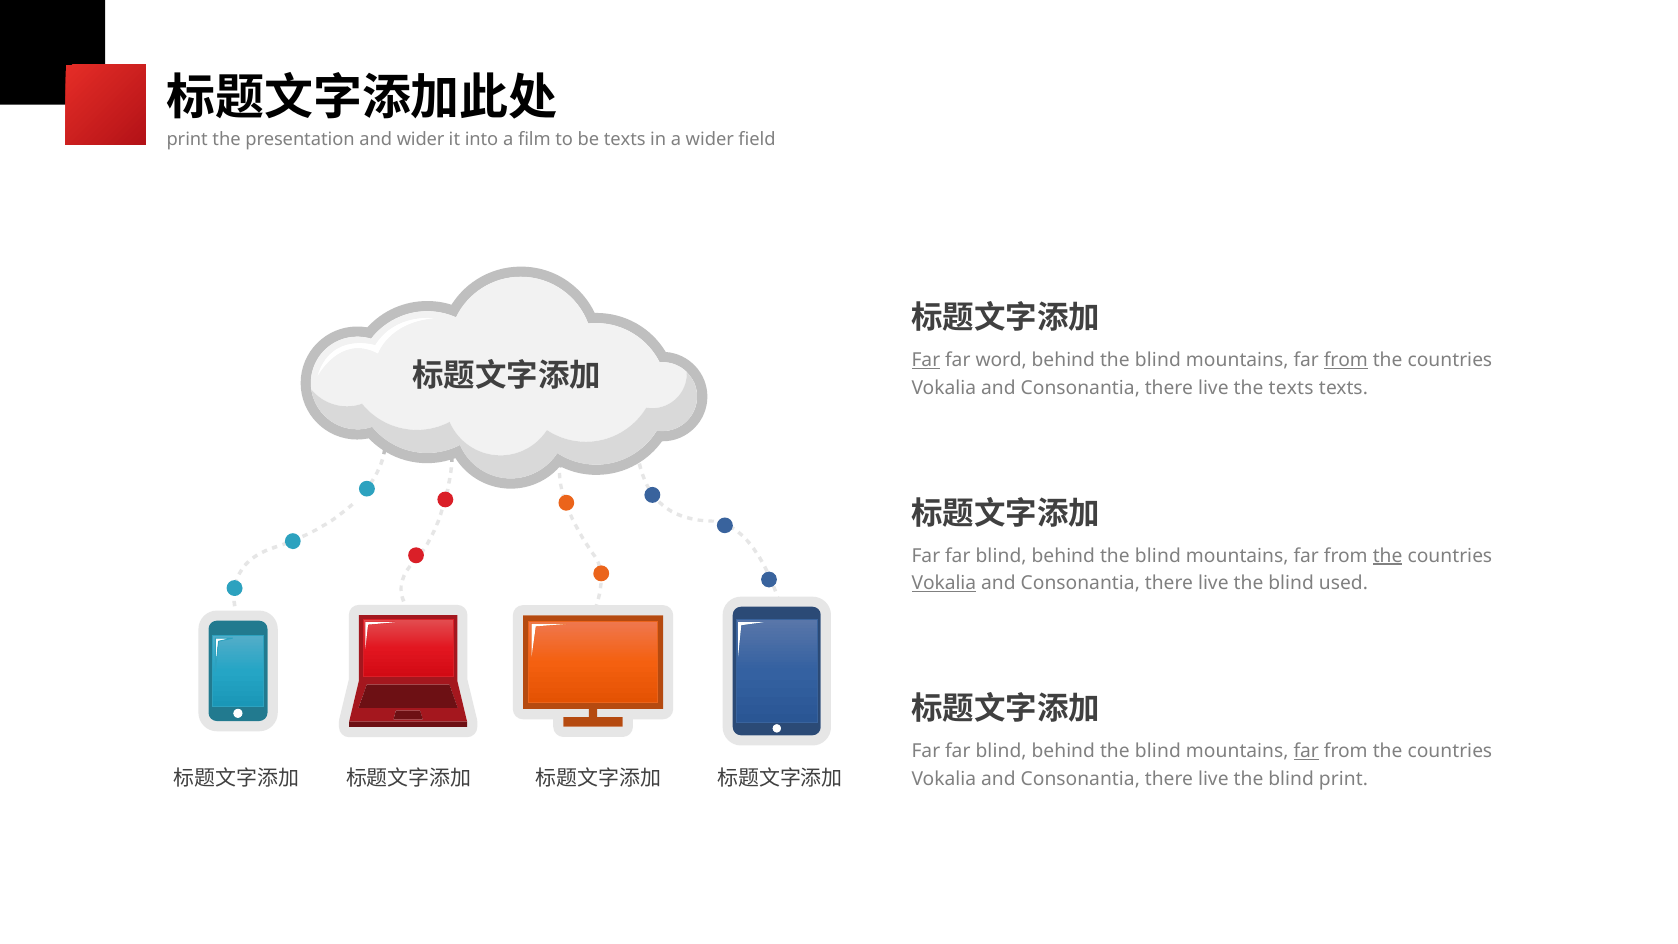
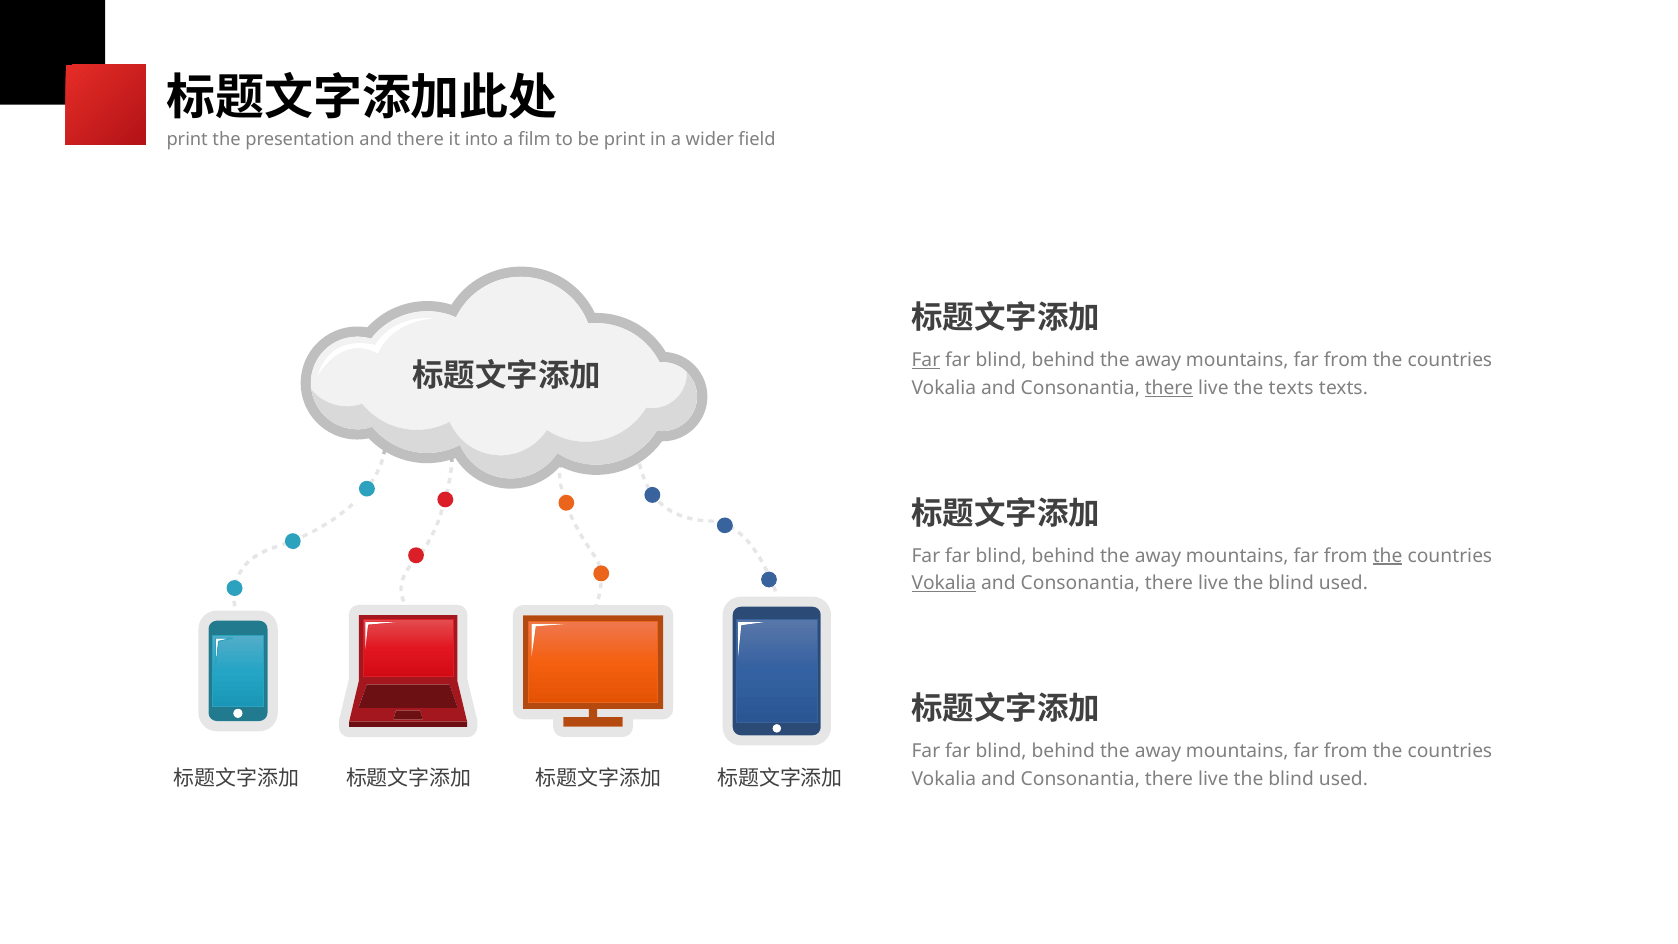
and wider: wider -> there (420, 139)
be texts: texts -> print (625, 139)
word: word -> blind (1001, 360)
blind: blind -> away (1158, 360)
from underline: present -> none (1346, 360)
there underline: none -> present (1169, 388)
blind: blind -> away (1158, 556)
blind: blind -> away (1158, 751)
far underline: present -> none (1306, 751)
print: print -> used (1343, 779)
